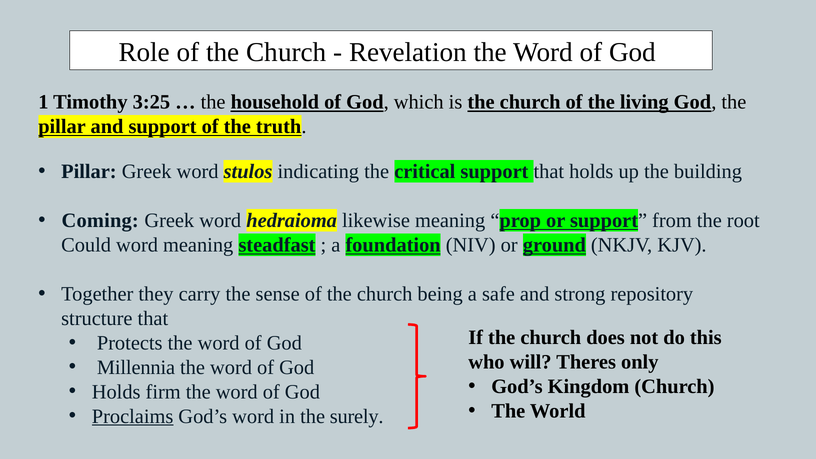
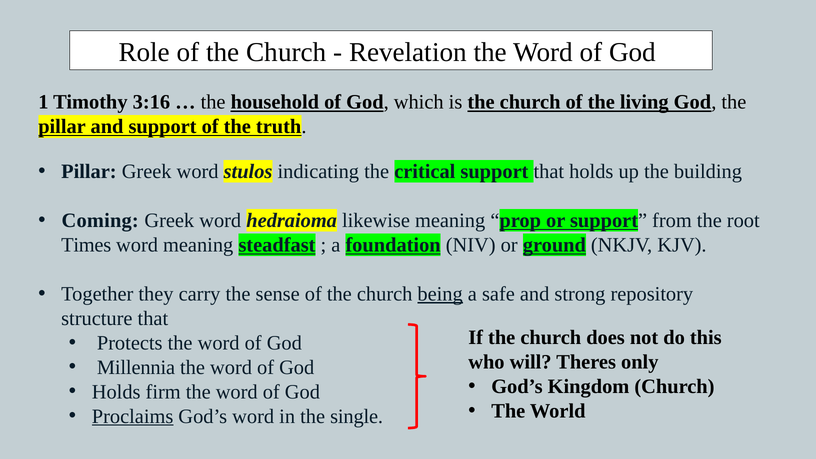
3:25: 3:25 -> 3:16 (151, 102)
Could: Could -> Times (86, 245)
being underline: none -> present (440, 294)
surely: surely -> single (357, 416)
